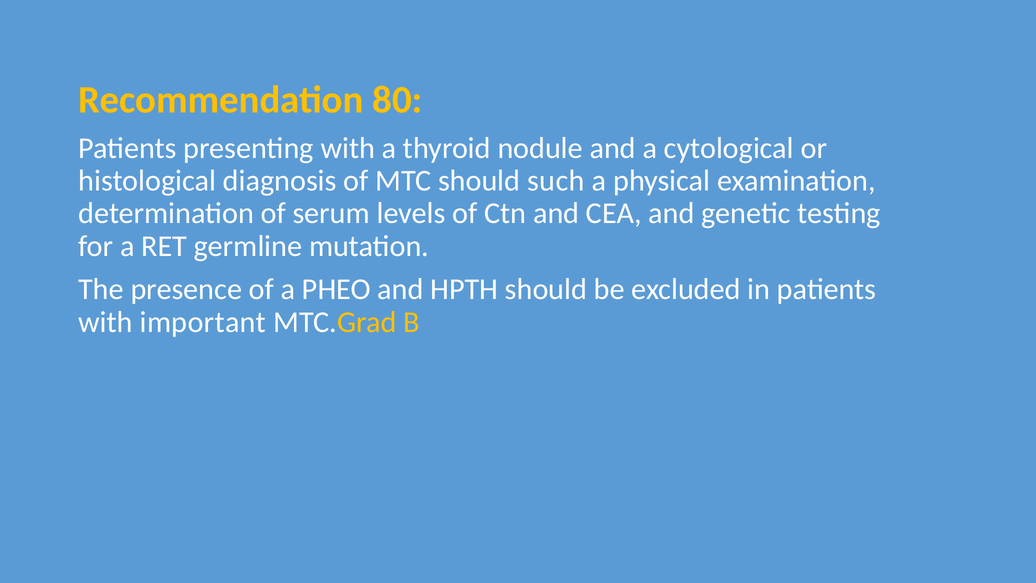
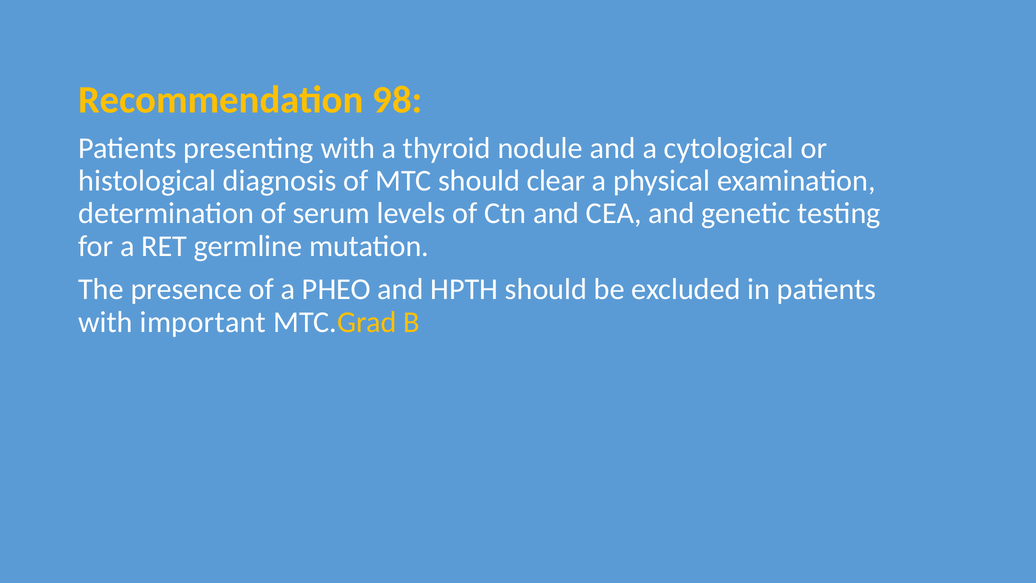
80: 80 -> 98 (397, 100)
such: such -> clear (556, 181)
